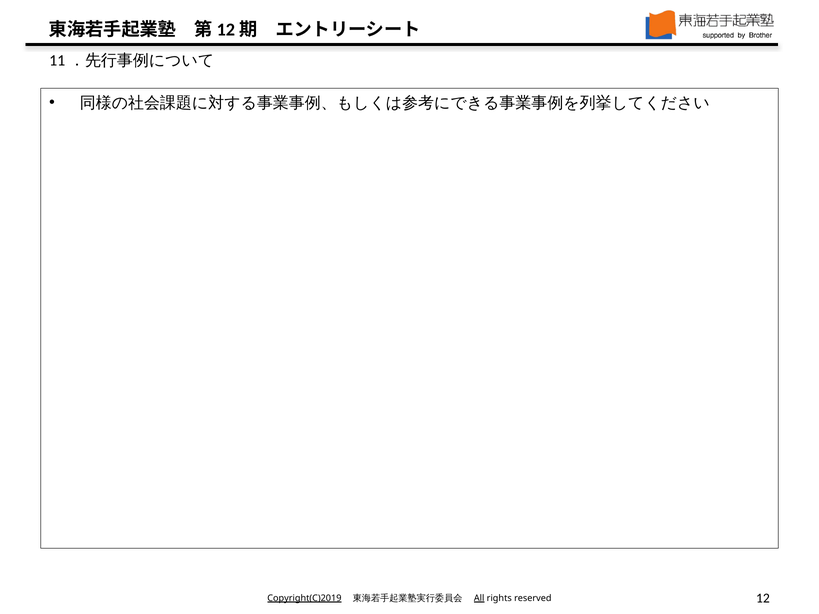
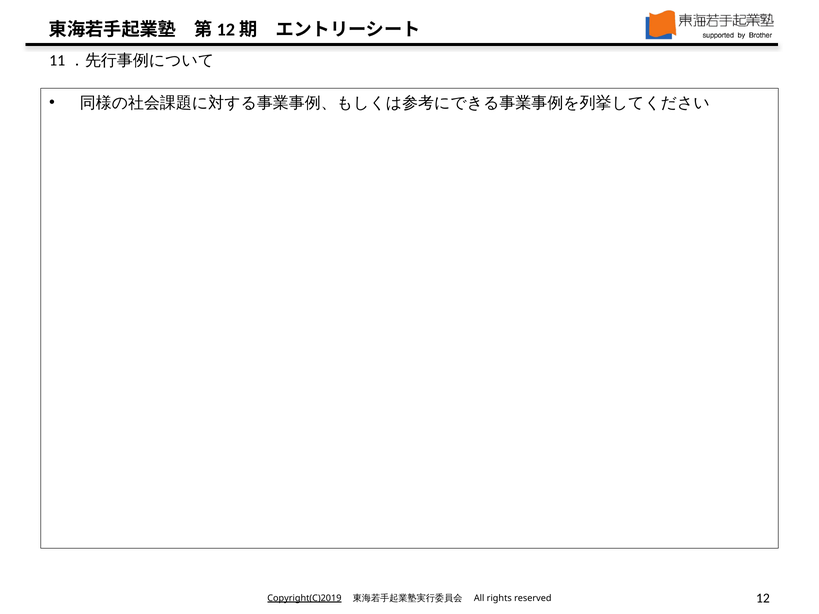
All underline: present -> none (479, 598)
